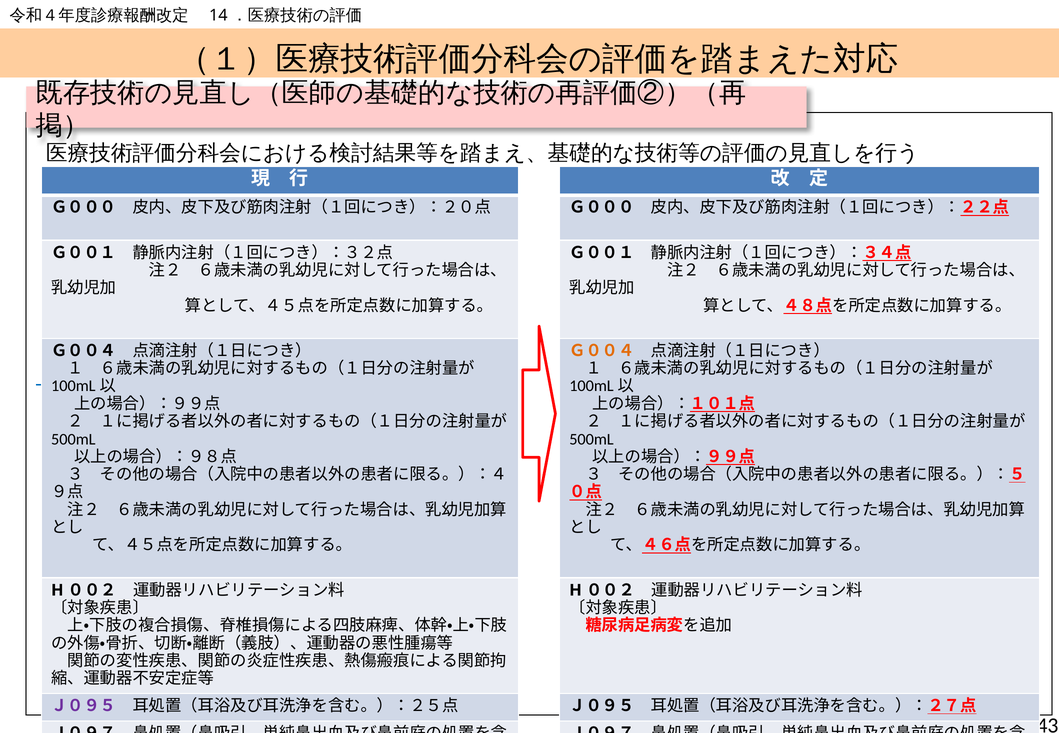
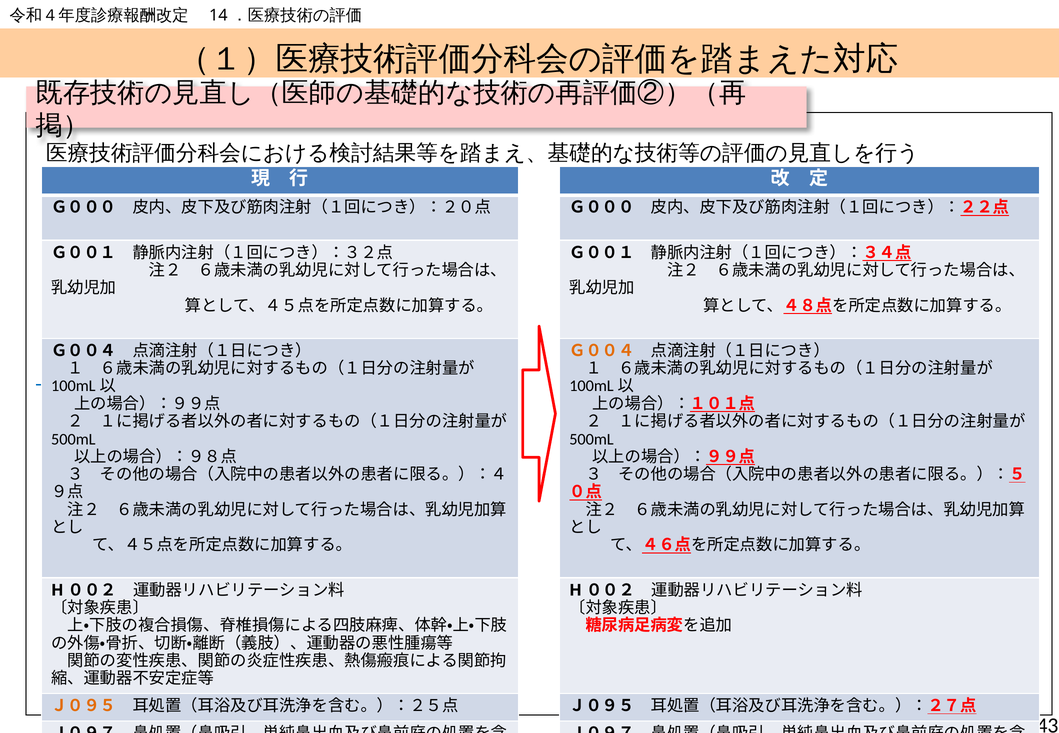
Ｊ０９５ colour: purple -> orange (84, 706)
